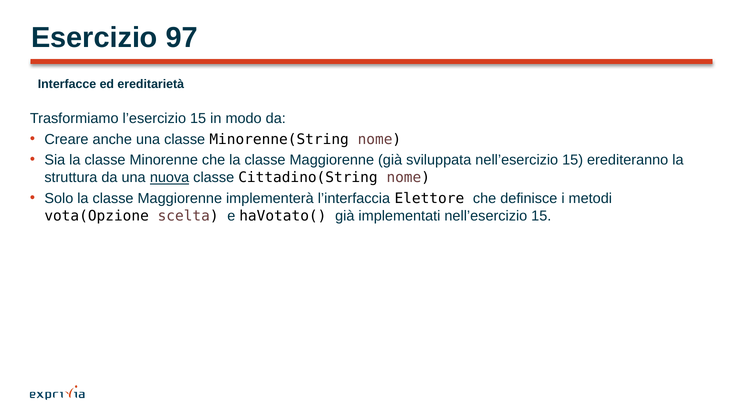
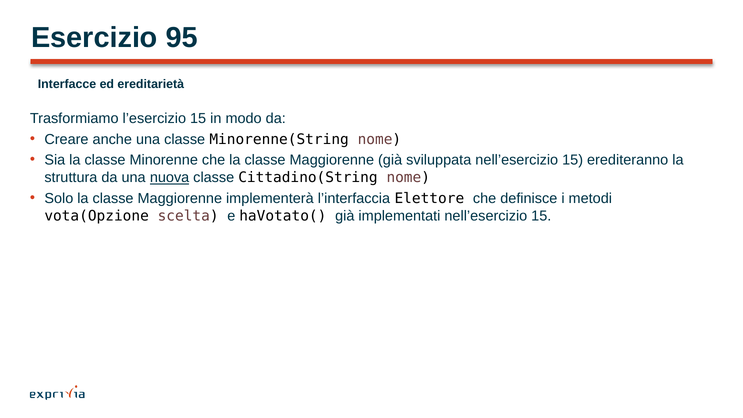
97: 97 -> 95 (182, 38)
